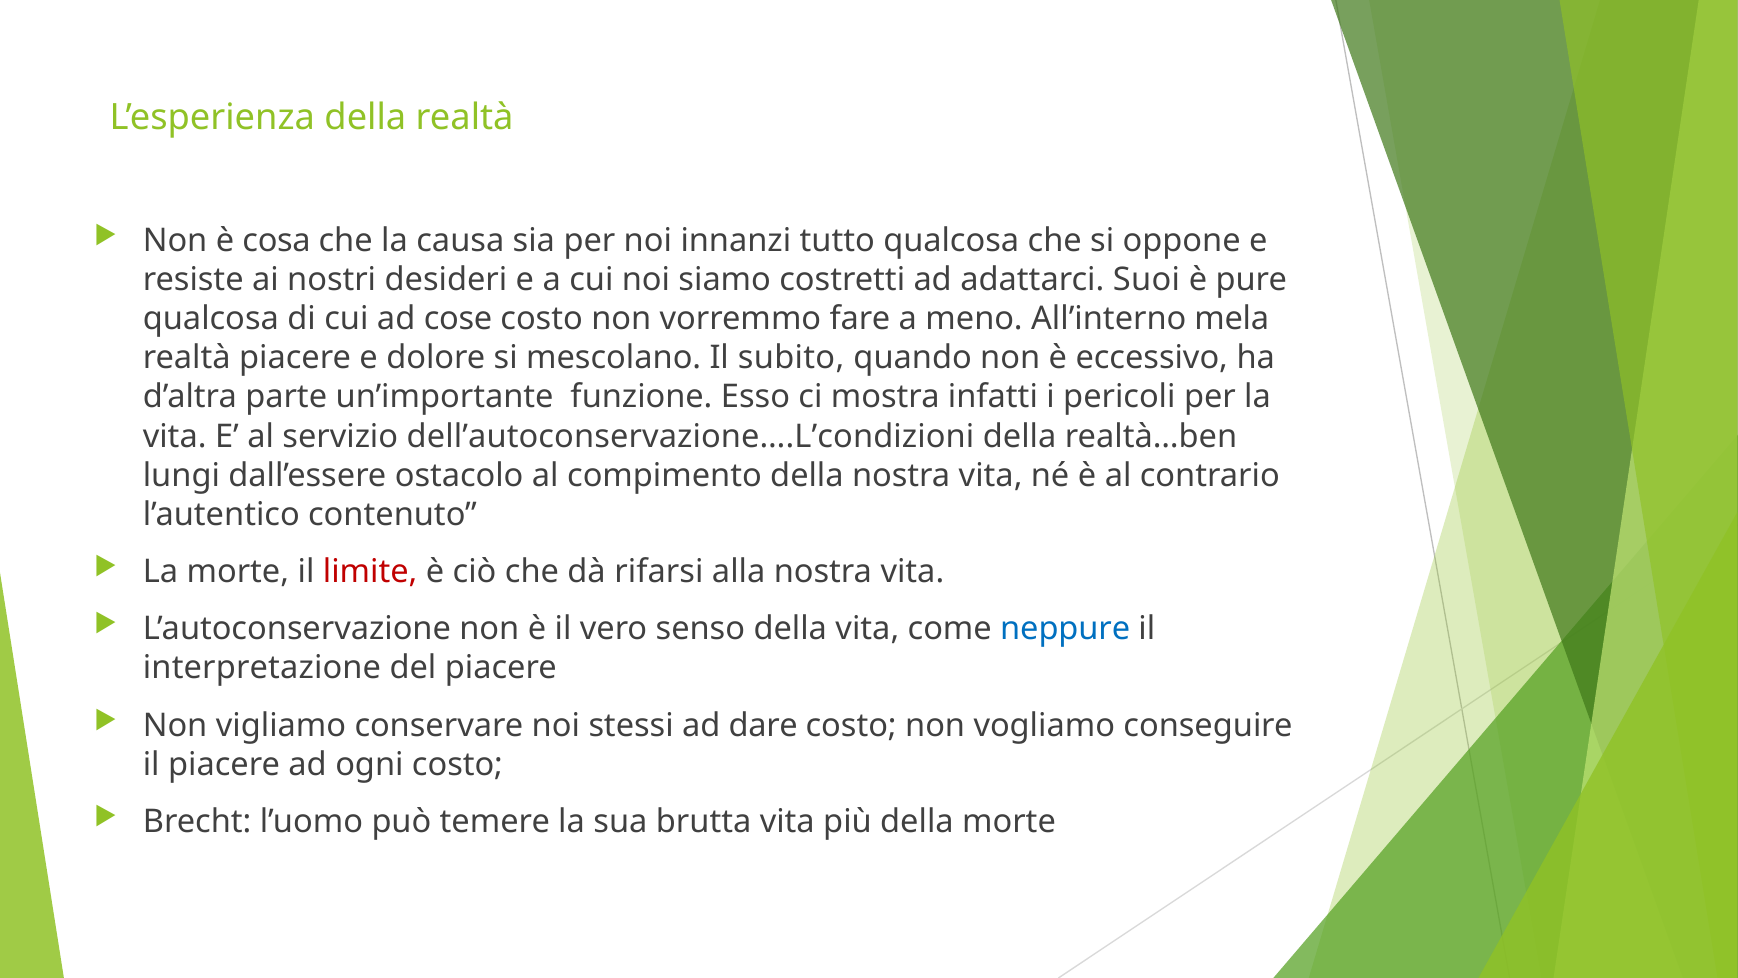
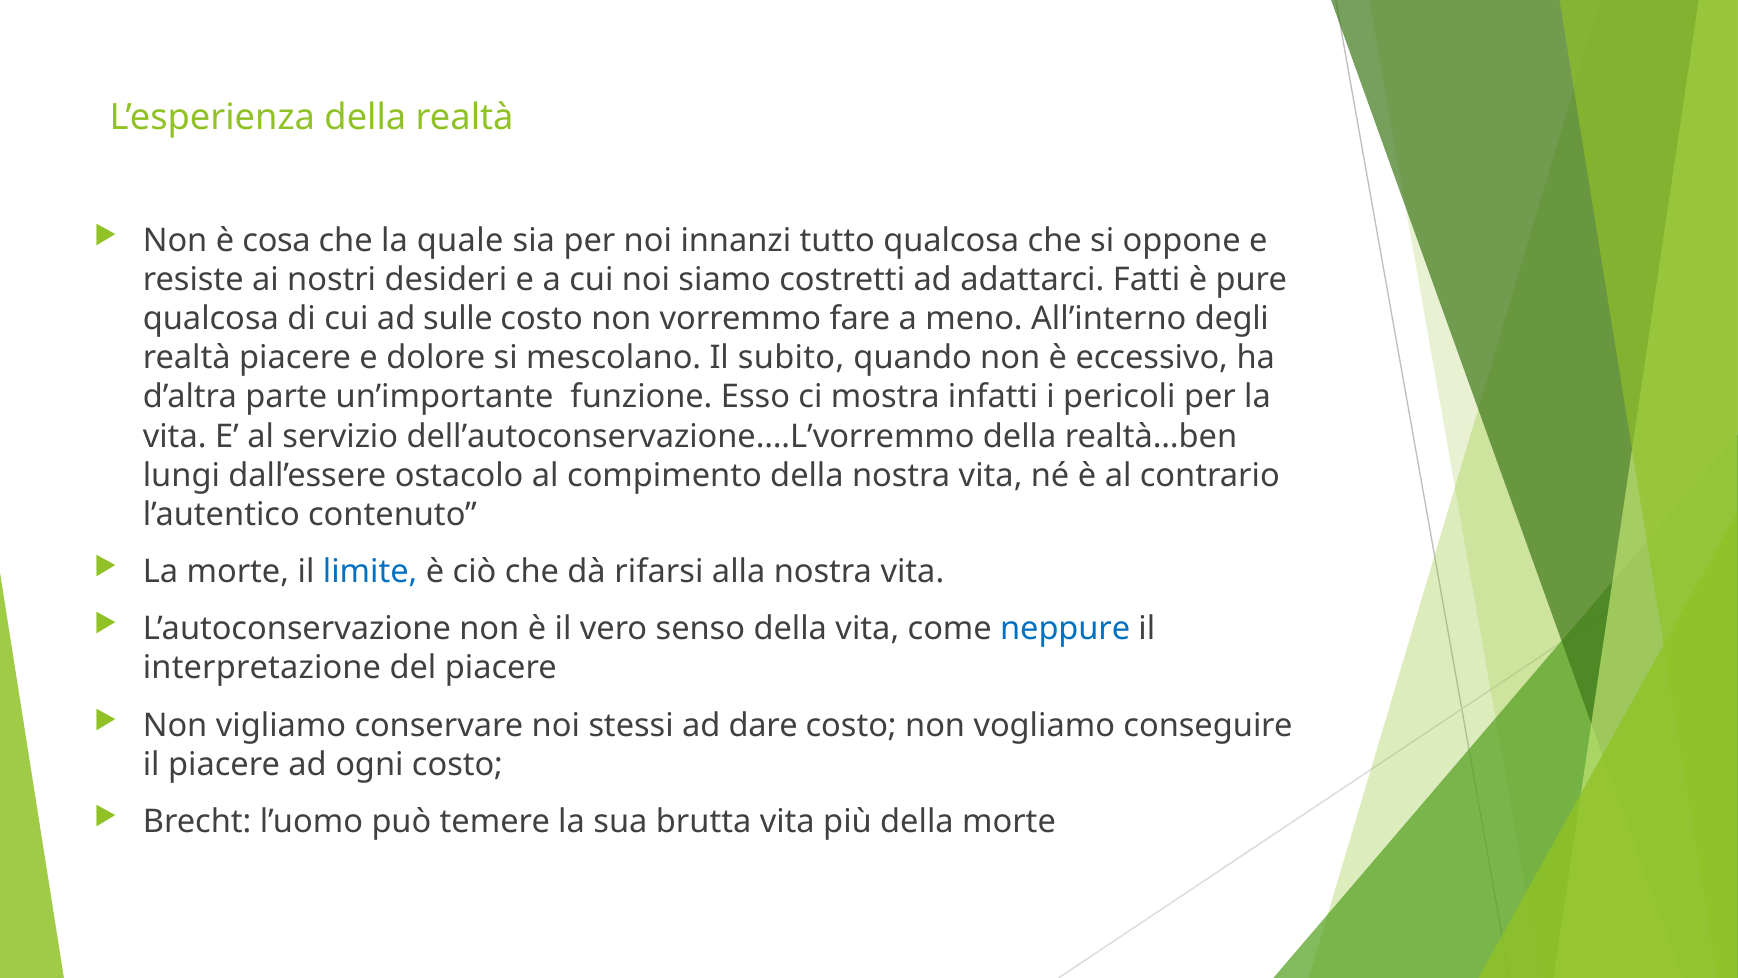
causa: causa -> quale (460, 241)
Suoi: Suoi -> Fatti (1147, 280)
cose: cose -> sulle (458, 319)
mela: mela -> degli (1232, 319)
dell’autoconservazione….L’condizioni: dell’autoconservazione….L’condizioni -> dell’autoconservazione….L’vorremmo (691, 436)
limite colour: red -> blue (370, 572)
